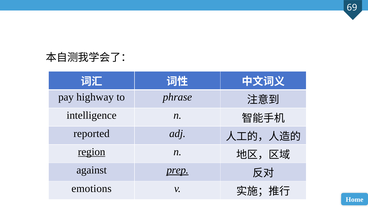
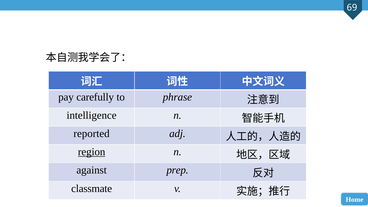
highway: highway -> carefully (95, 97)
prep underline: present -> none (177, 170)
emotions: emotions -> classmate (92, 188)
